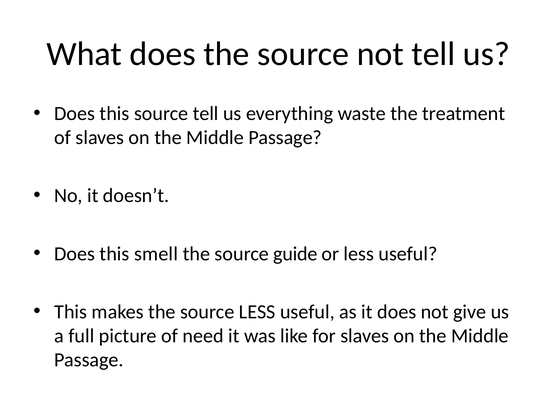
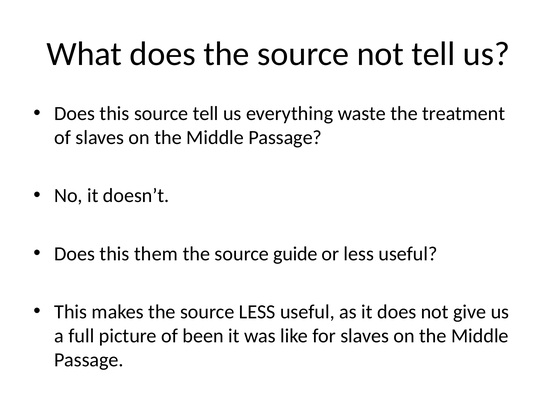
smell: smell -> them (156, 254)
need: need -> been (203, 336)
